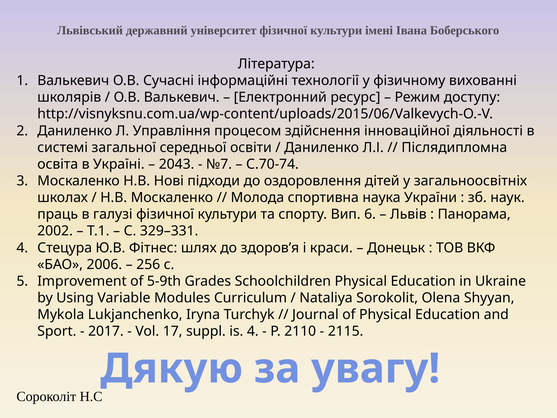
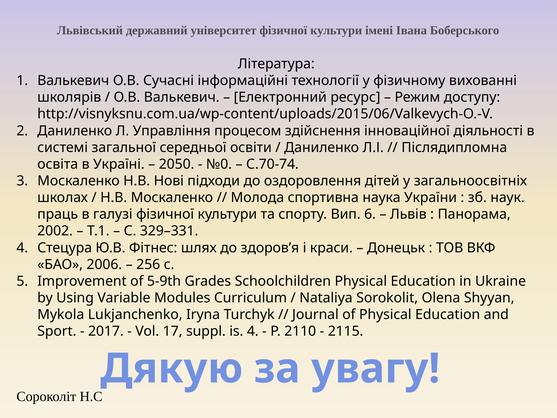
2043: 2043 -> 2050 (177, 164)
№7: №7 -> №0 (219, 164)
